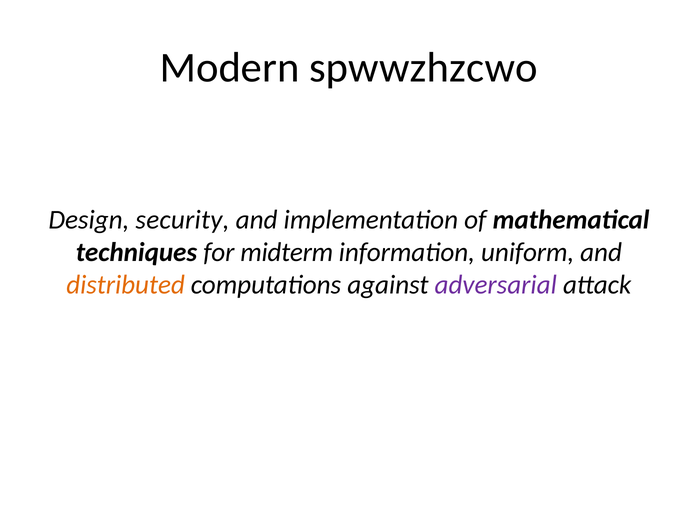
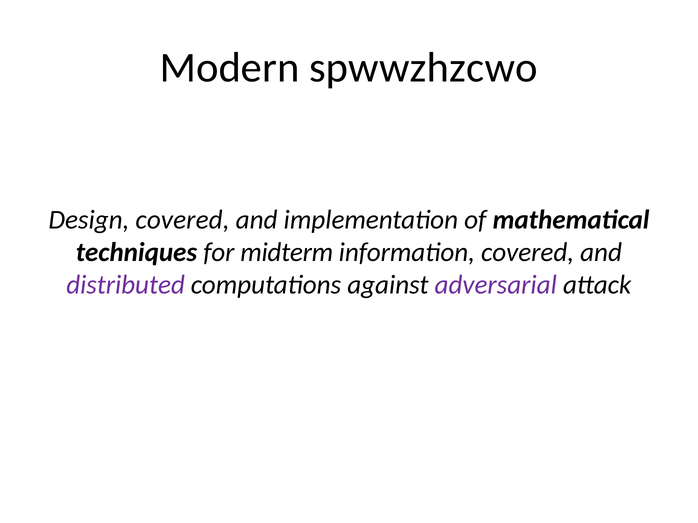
Design security: security -> covered (183, 220)
information uniform: uniform -> covered (528, 252)
distributed colour: orange -> purple (126, 285)
